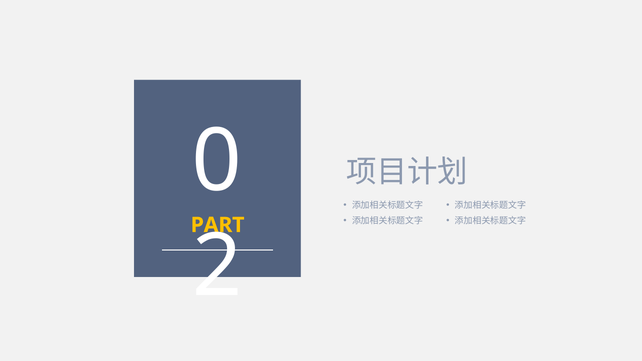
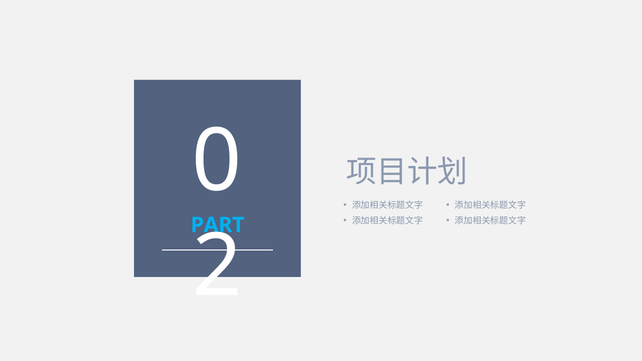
PART colour: yellow -> light blue (218, 225)
